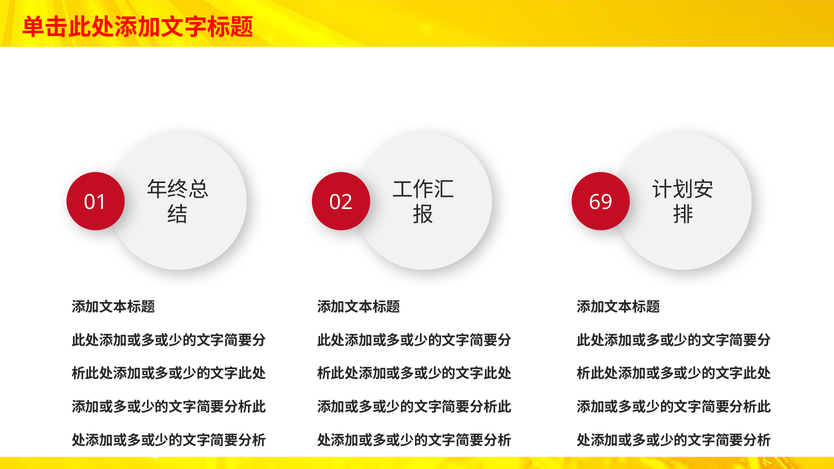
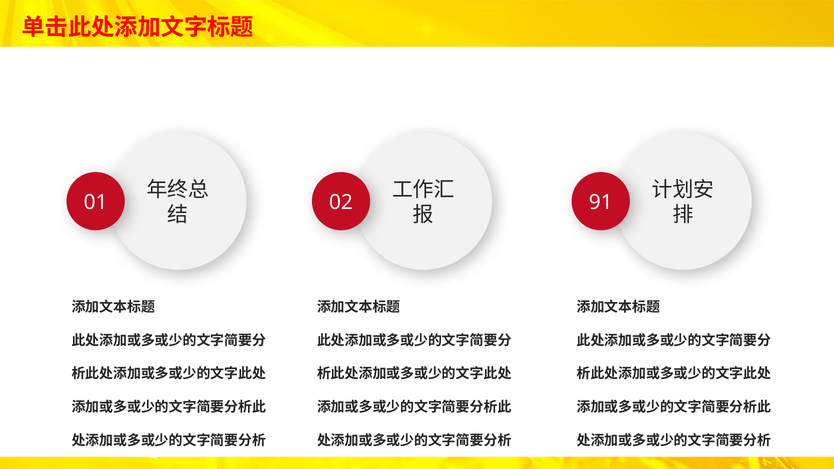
69: 69 -> 91 (601, 203)
